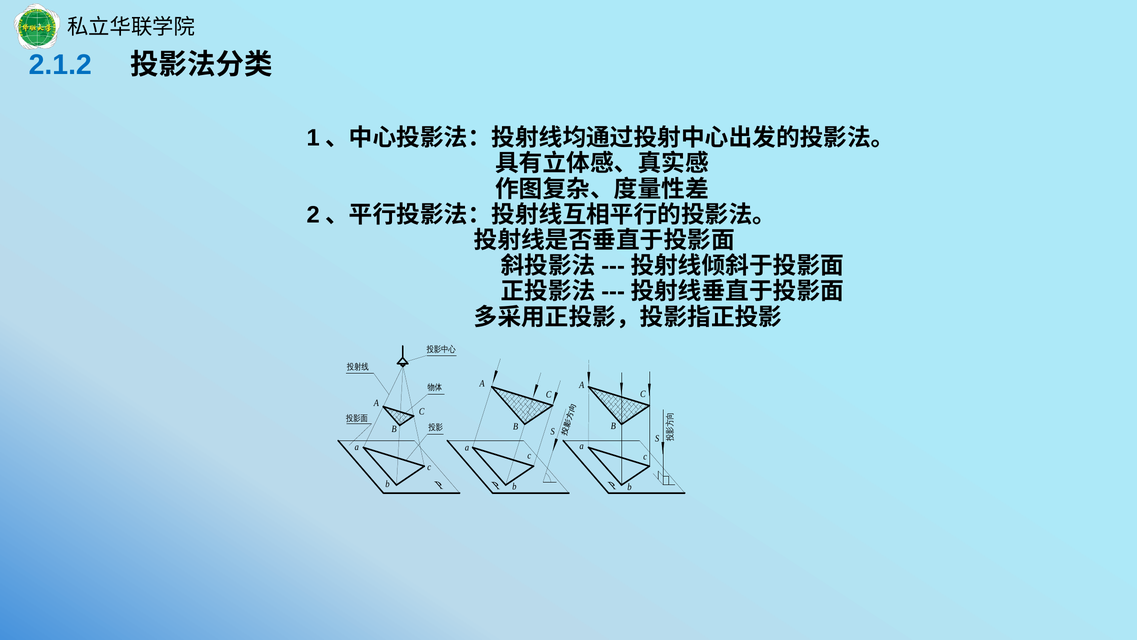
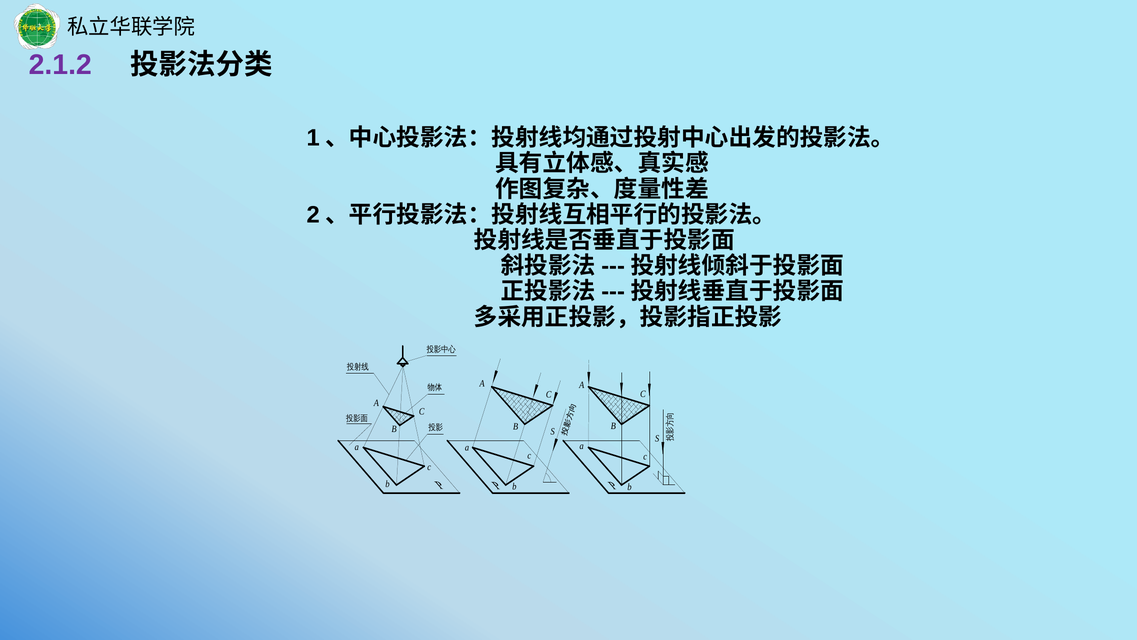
2.1.2 colour: blue -> purple (60, 65)
